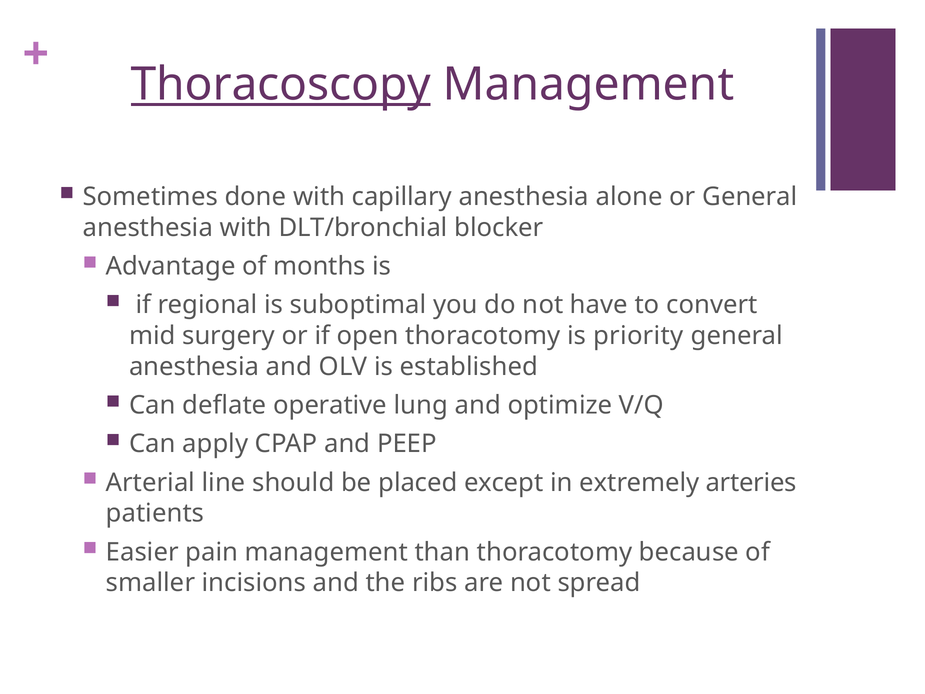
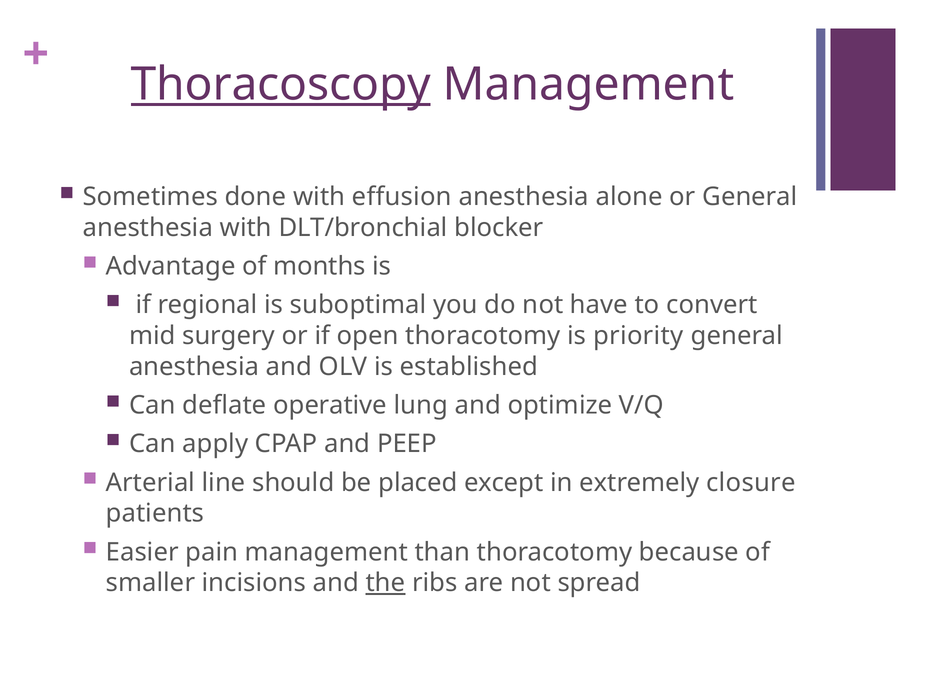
capillary: capillary -> effusion (402, 197)
arteries: arteries -> closure (751, 482)
the underline: none -> present (386, 583)
